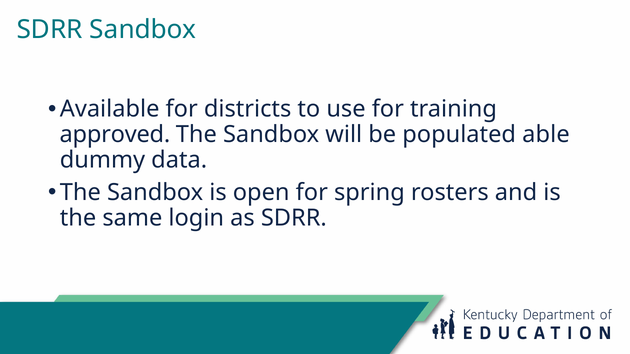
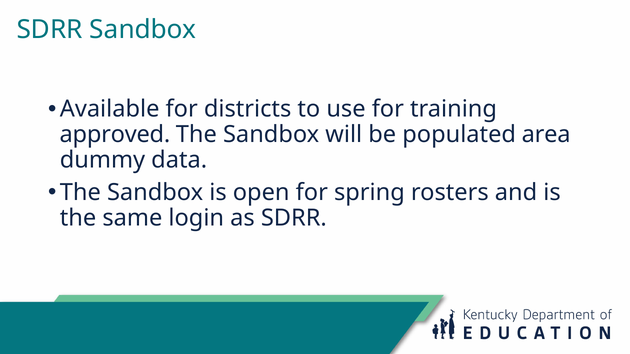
able: able -> area (546, 135)
